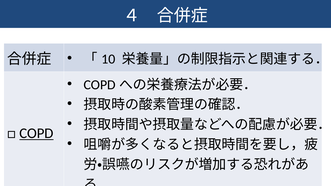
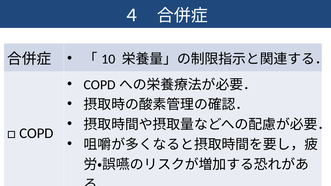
COPD underline: present -> none (36, 133)
